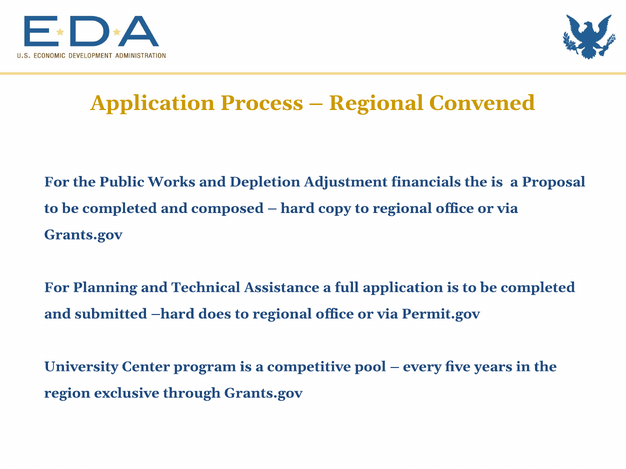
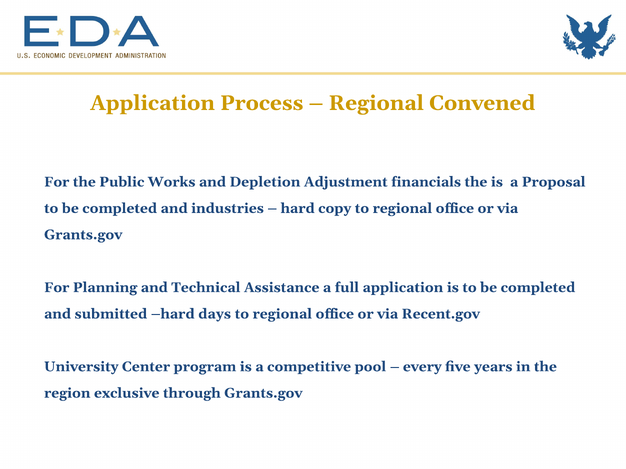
composed: composed -> industries (227, 209)
does: does -> days (215, 314)
Permit.gov: Permit.gov -> Recent.gov (441, 314)
